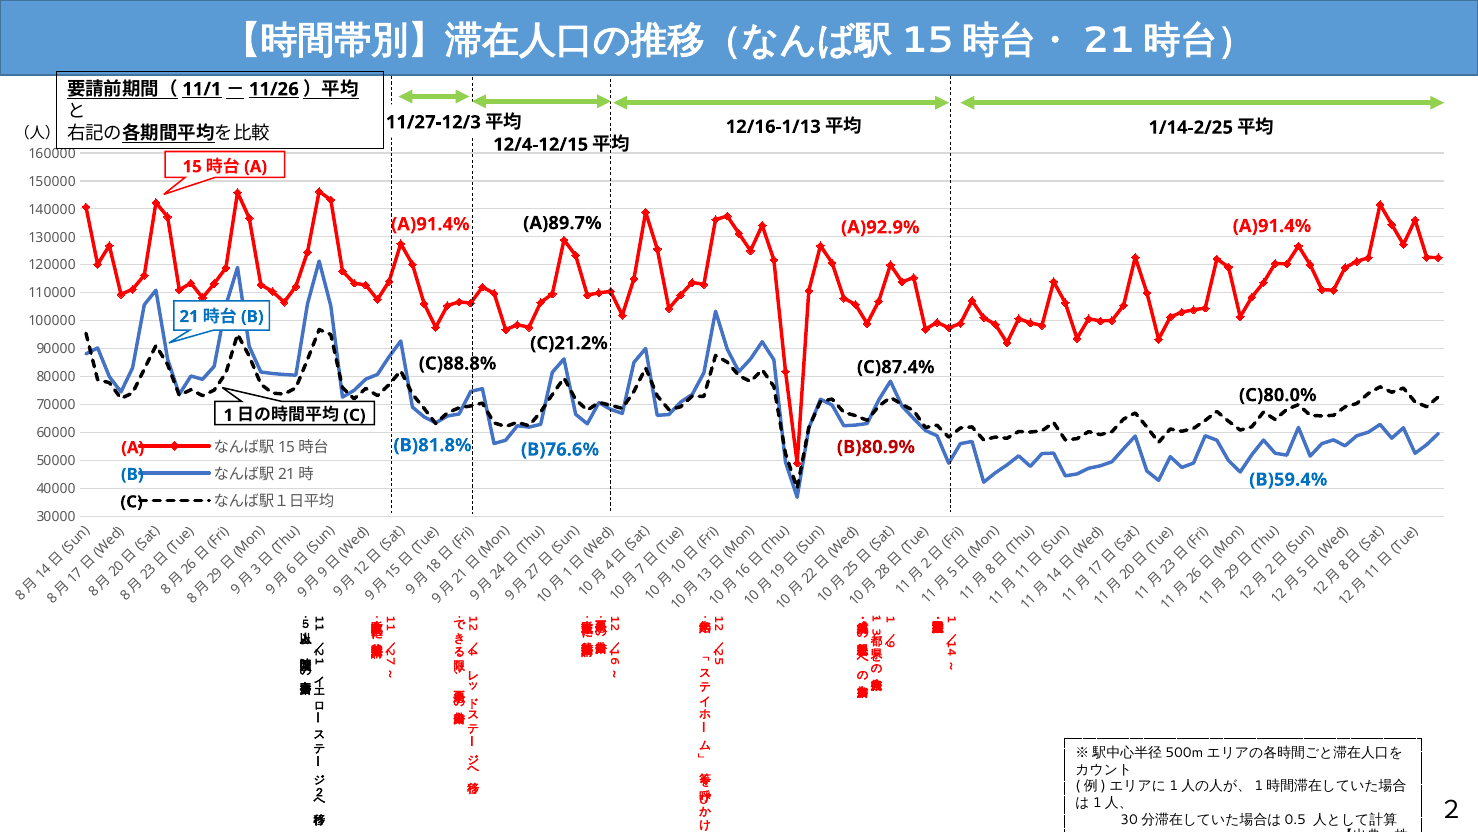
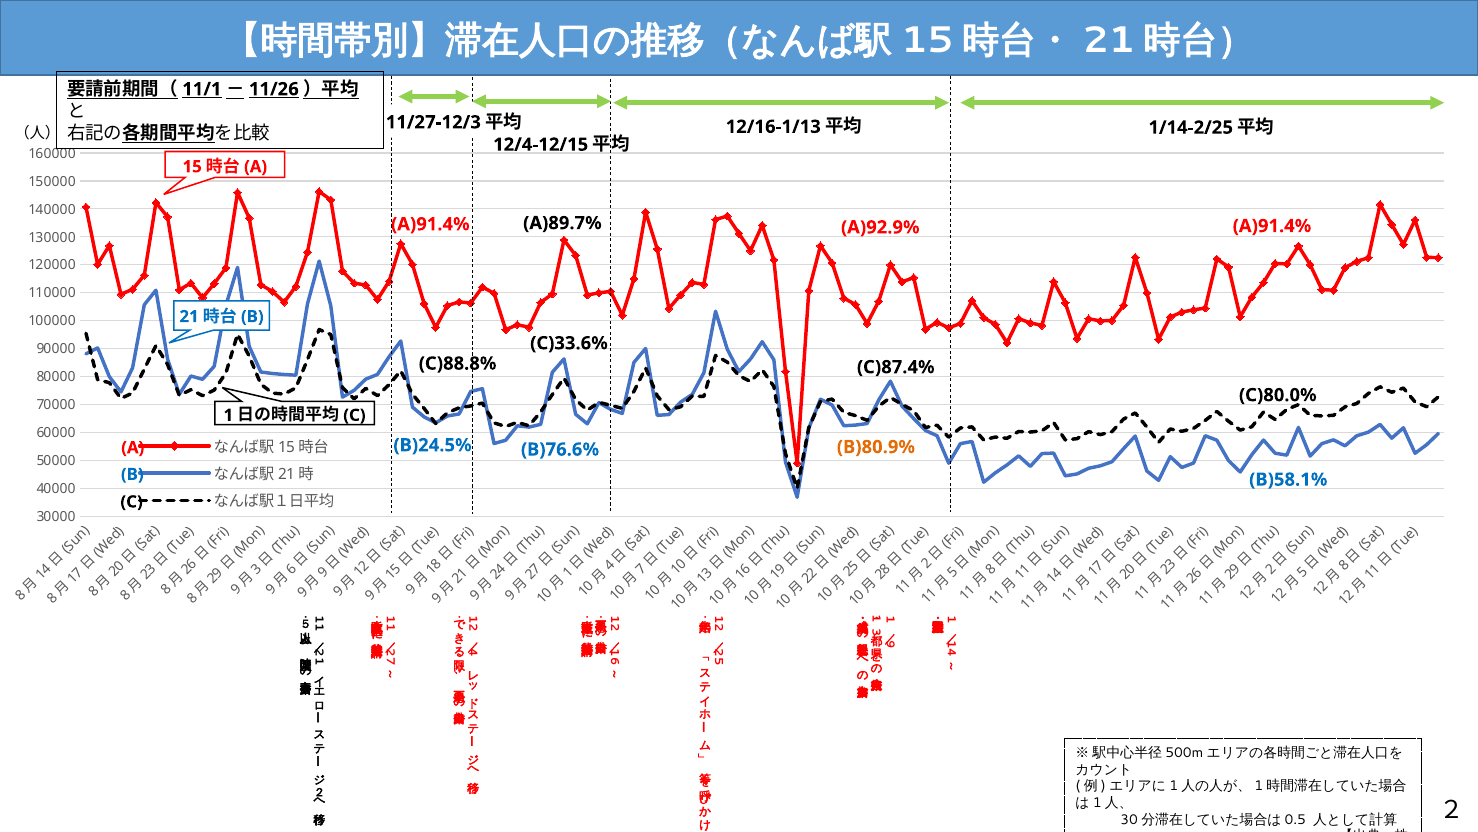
C)21.2%: C)21.2% -> C)33.6% (569, 343)
B)81.8%: B)81.8% -> B)24.5% (433, 445)
B)80.9% colour: red -> orange (876, 447)
B)59.4%: B)59.4% -> B)58.1% (1288, 479)
